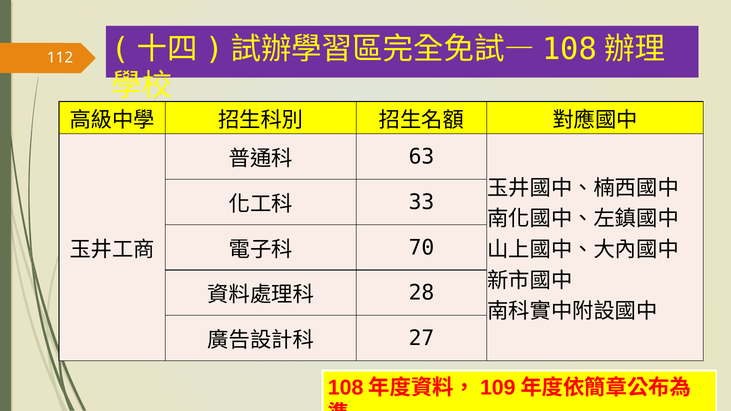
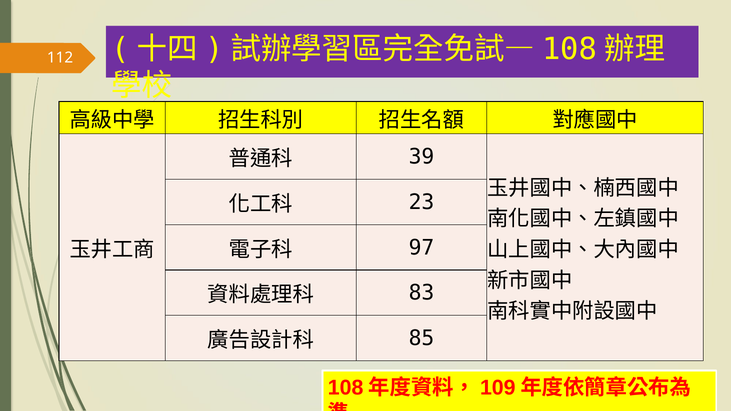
63: 63 -> 39 (421, 157)
33: 33 -> 23 (421, 202)
70: 70 -> 97 (421, 248)
28: 28 -> 83 (421, 293)
27: 27 -> 85 (421, 338)
